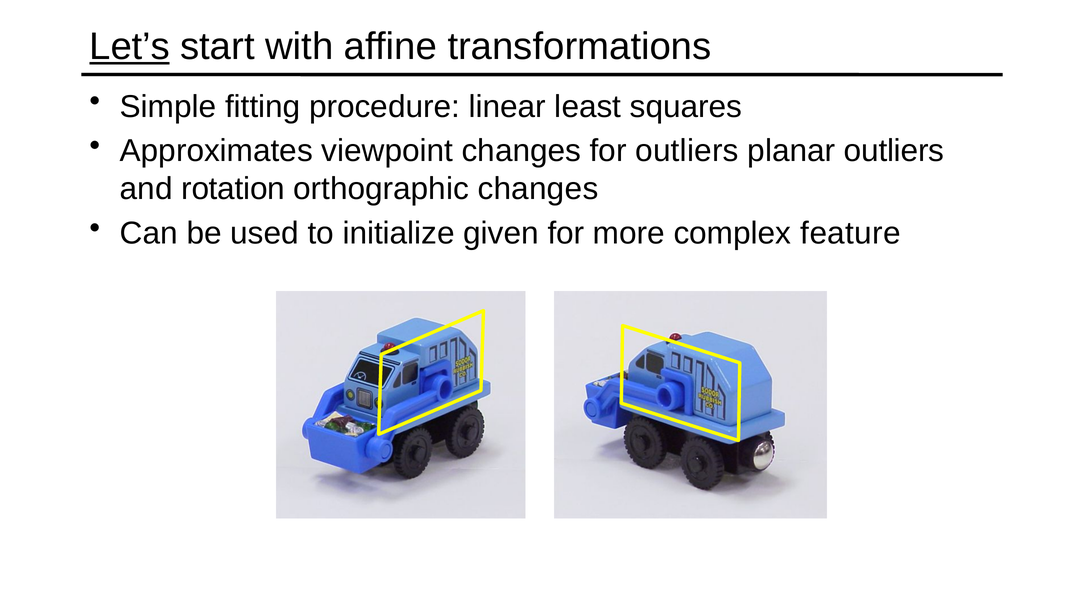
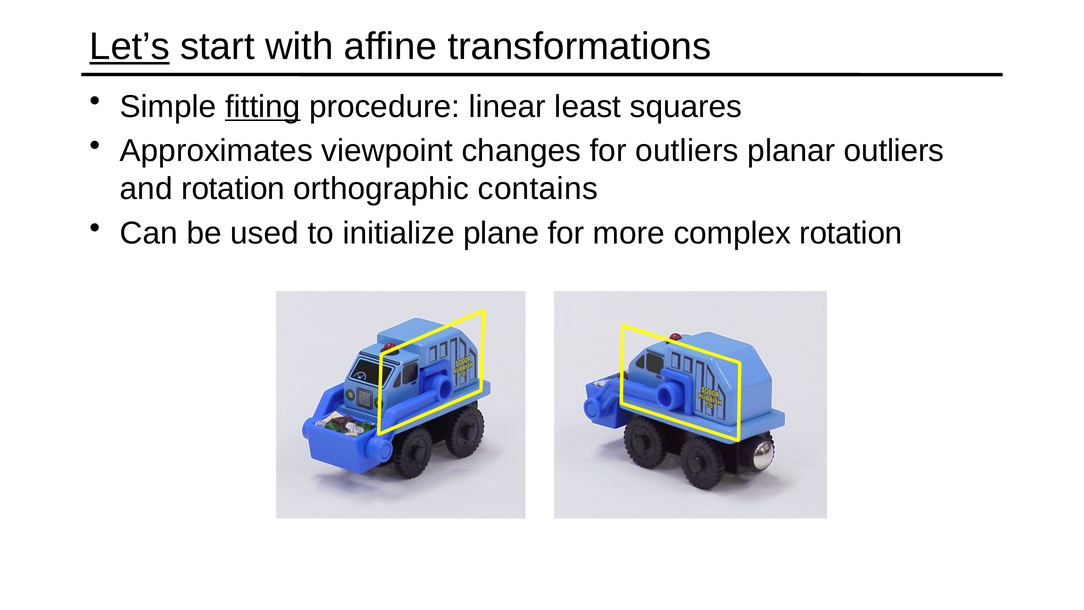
fitting underline: none -> present (263, 107)
orthographic changes: changes -> contains (538, 189)
given: given -> plane (501, 233)
complex feature: feature -> rotation (851, 233)
